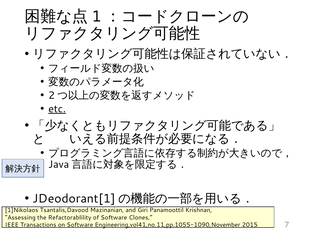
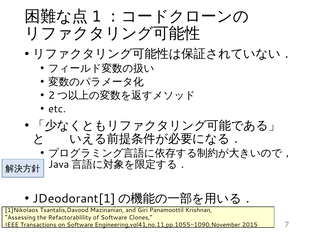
etc underline: present -> none (57, 109)
